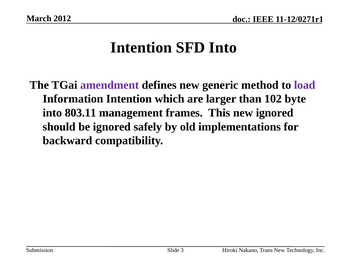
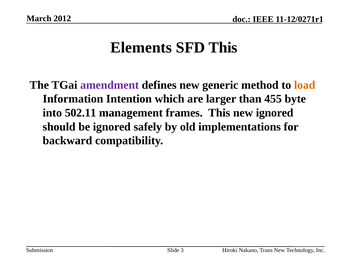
Intention: Intention -> Elements (141, 47)
SFD Into: Into -> This (223, 47)
load colour: purple -> orange (305, 85)
102: 102 -> 455 (273, 99)
803.11: 803.11 -> 502.11 (81, 113)
